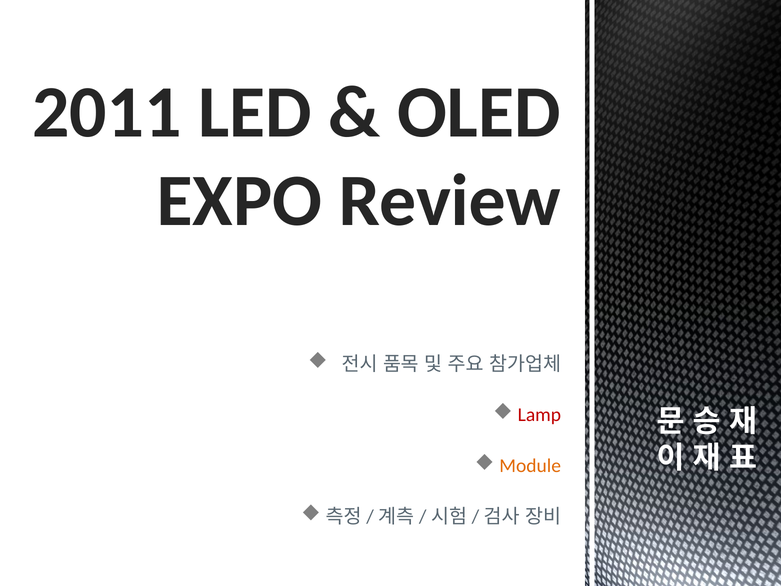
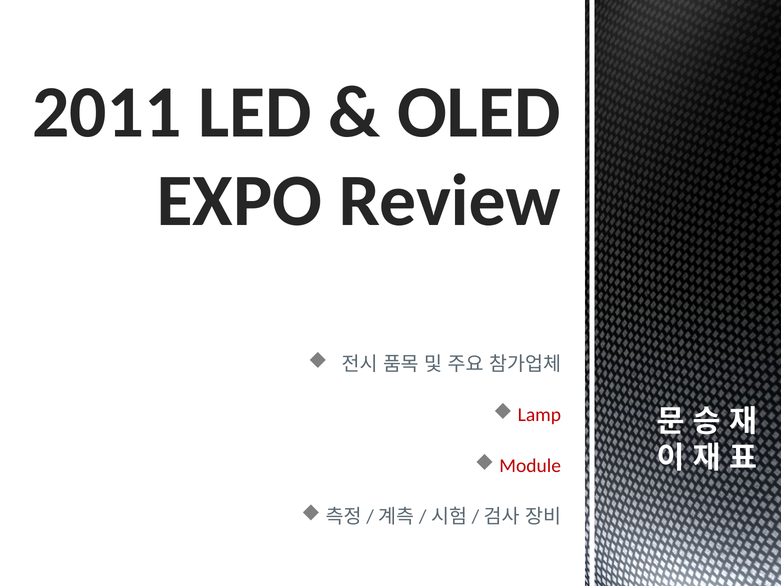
Module colour: orange -> red (530, 466)
